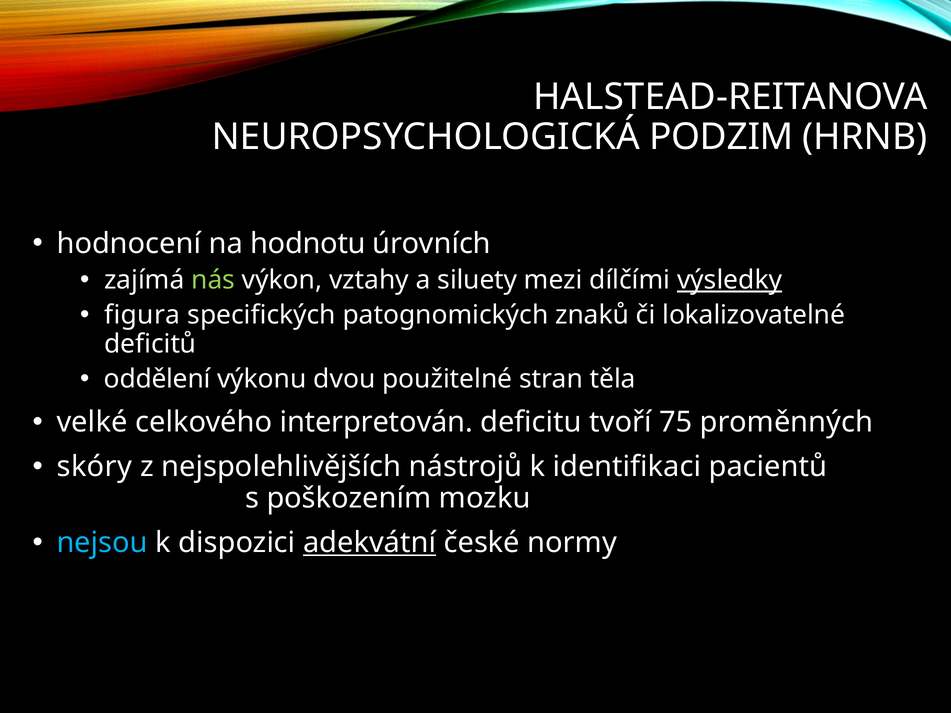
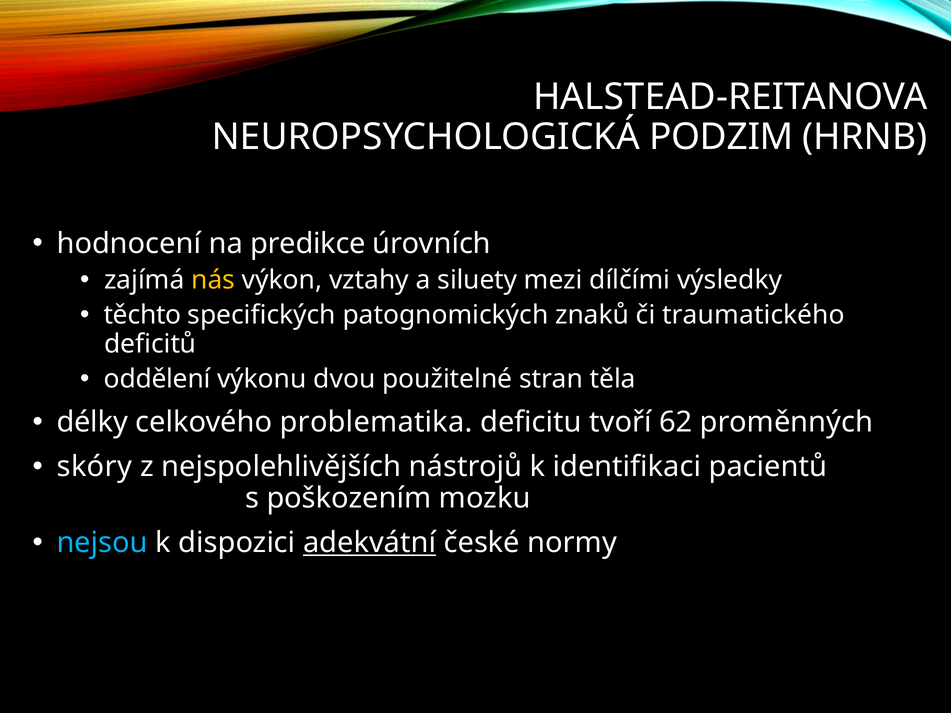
hodnotu: hodnotu -> predikce (308, 244)
nás colour: light green -> yellow (213, 280)
výsledky underline: present -> none (730, 280)
figura: figura -> těchto (143, 315)
lokalizovatelné: lokalizovatelné -> traumatického (754, 315)
velké: velké -> délky (92, 422)
interpretován: interpretován -> problematika (376, 422)
75: 75 -> 62 (676, 422)
